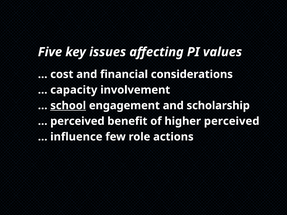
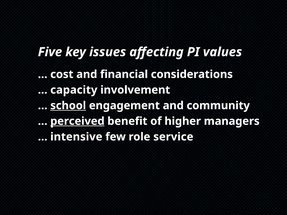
scholarship: scholarship -> community (218, 106)
perceived underline: none -> present (77, 121)
higher perceived: perceived -> managers (232, 121)
influence: influence -> intensive (76, 137)
actions: actions -> service (173, 137)
